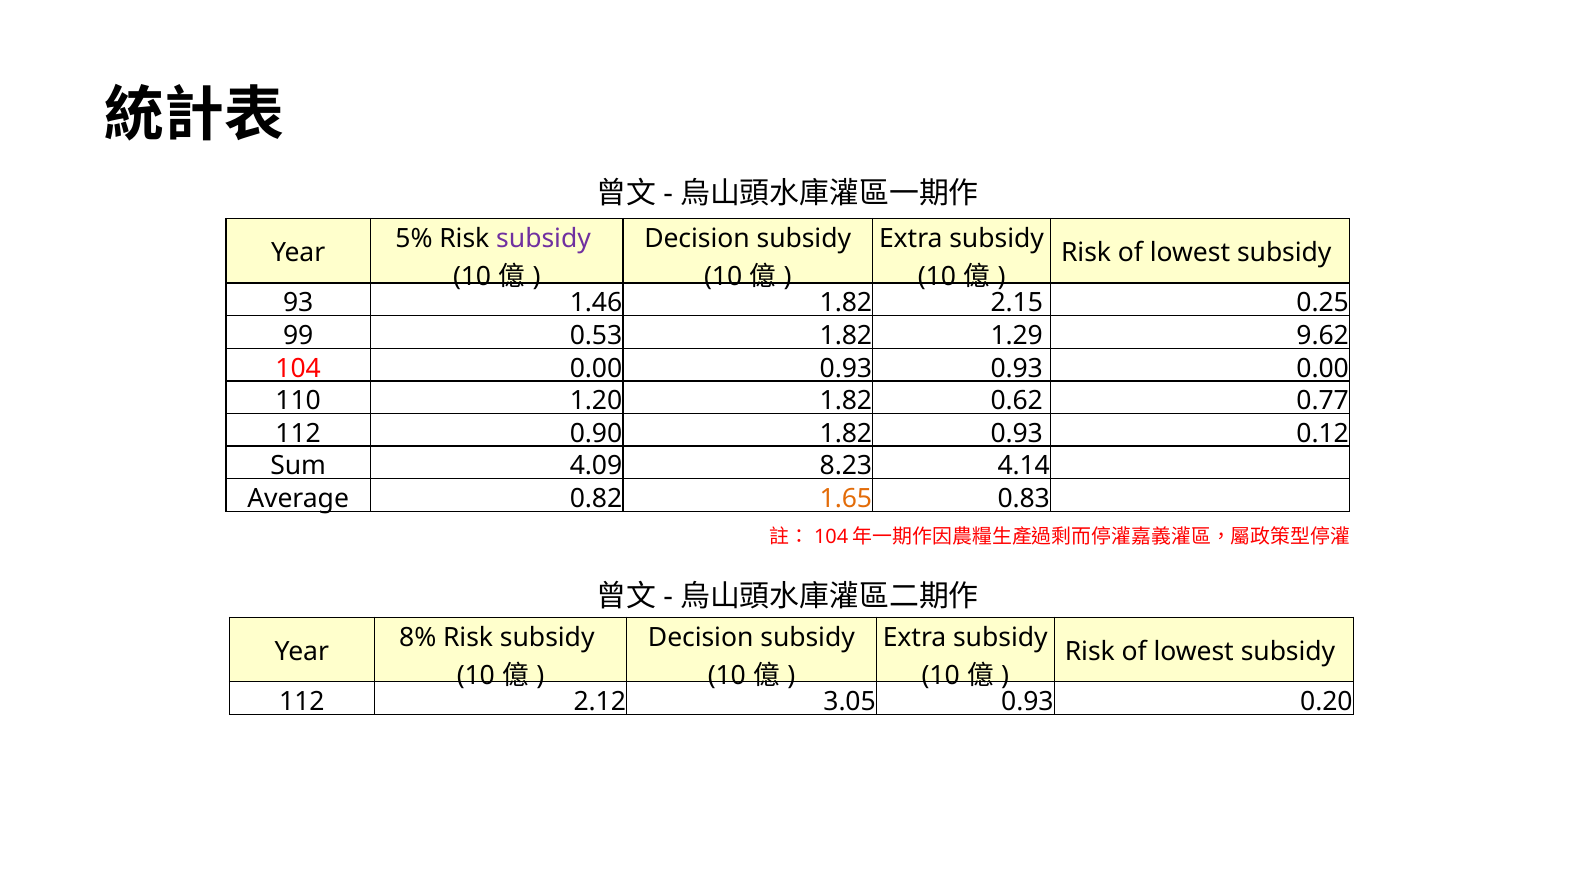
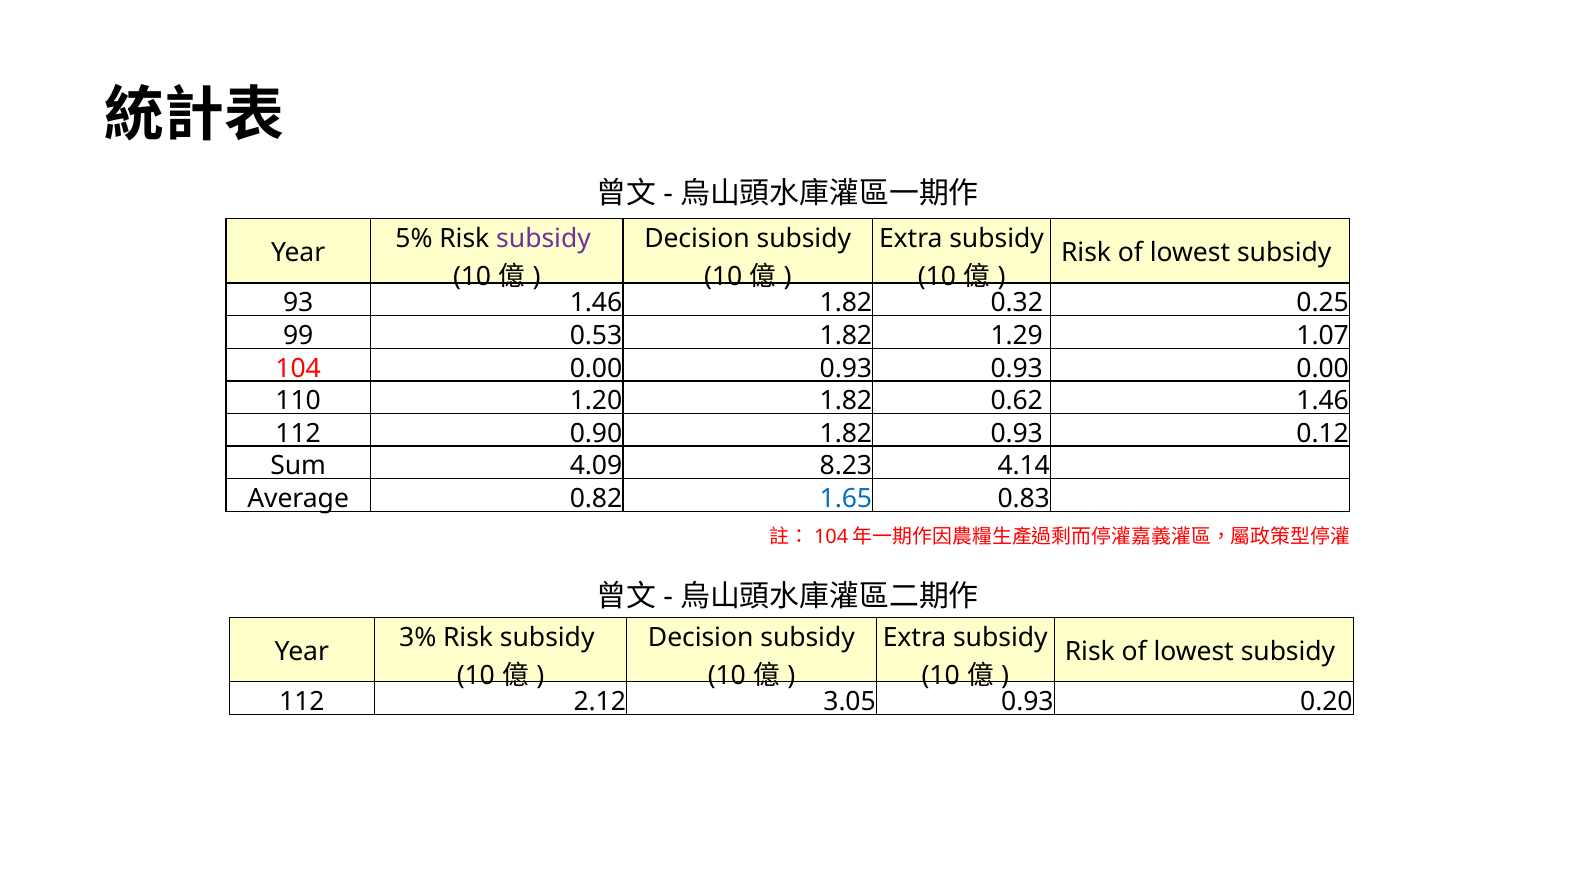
2.15: 2.15 -> 0.32 (1017, 303)
9.62: 9.62 -> 1.07 (1323, 336)
0.62 0.77: 0.77 -> 1.46 (1323, 401)
1.65 colour: orange -> blue (846, 499)
8%: 8% -> 3% (418, 637)
